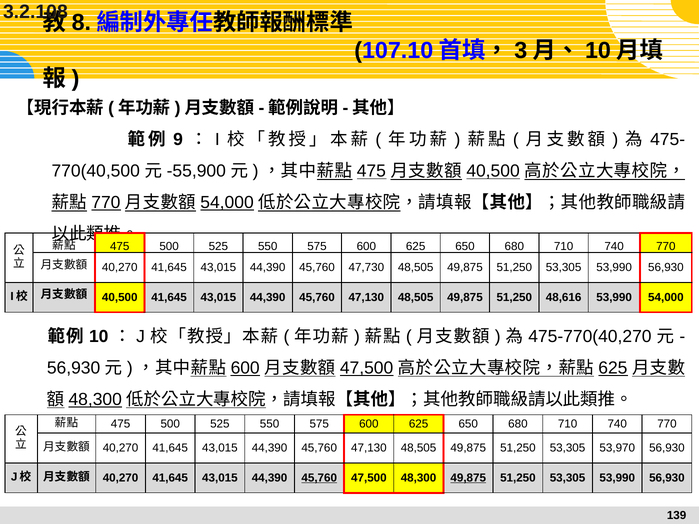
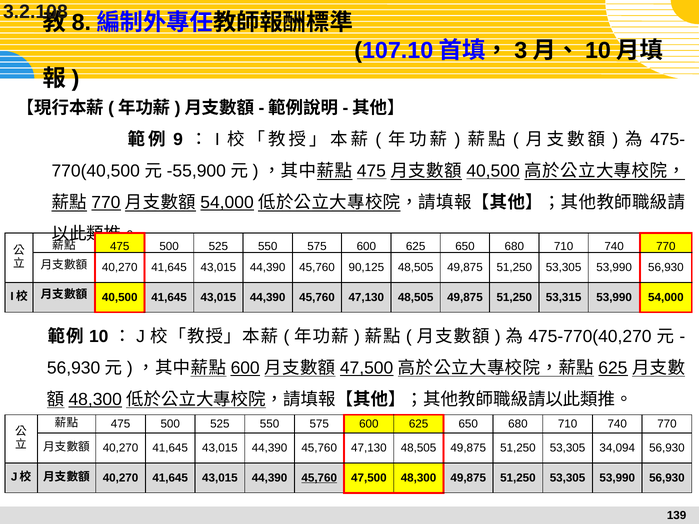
47,730: 47,730 -> 90,125 (366, 268)
48,616: 48,616 -> 53,315 (564, 297)
53,970: 53,970 -> 34,094 (617, 448)
49,875 underline: present -> none (468, 478)
